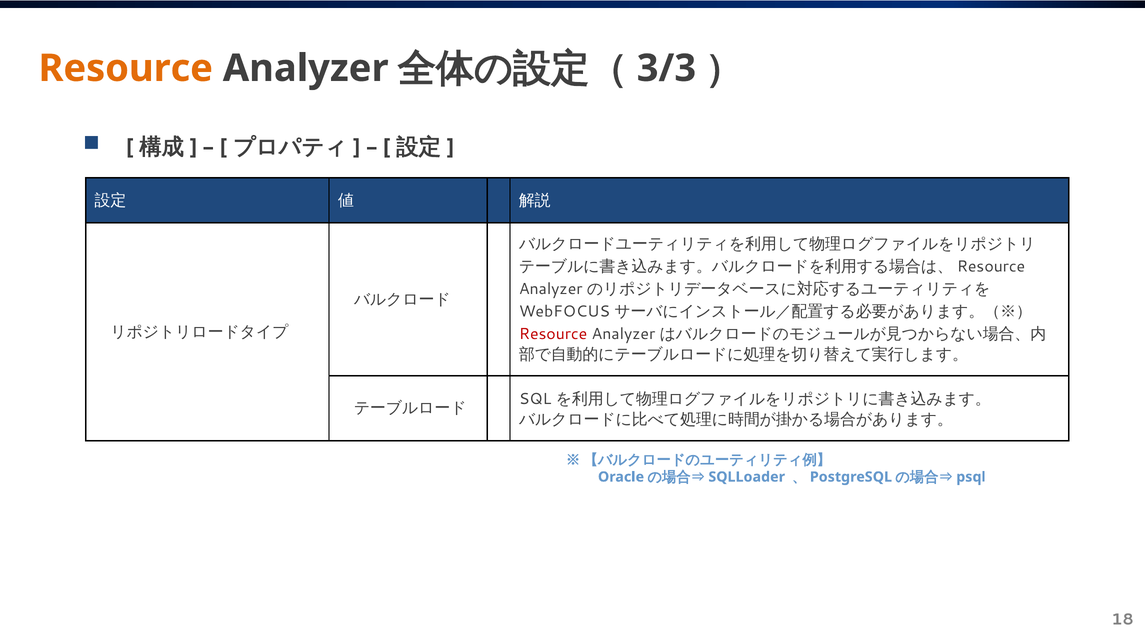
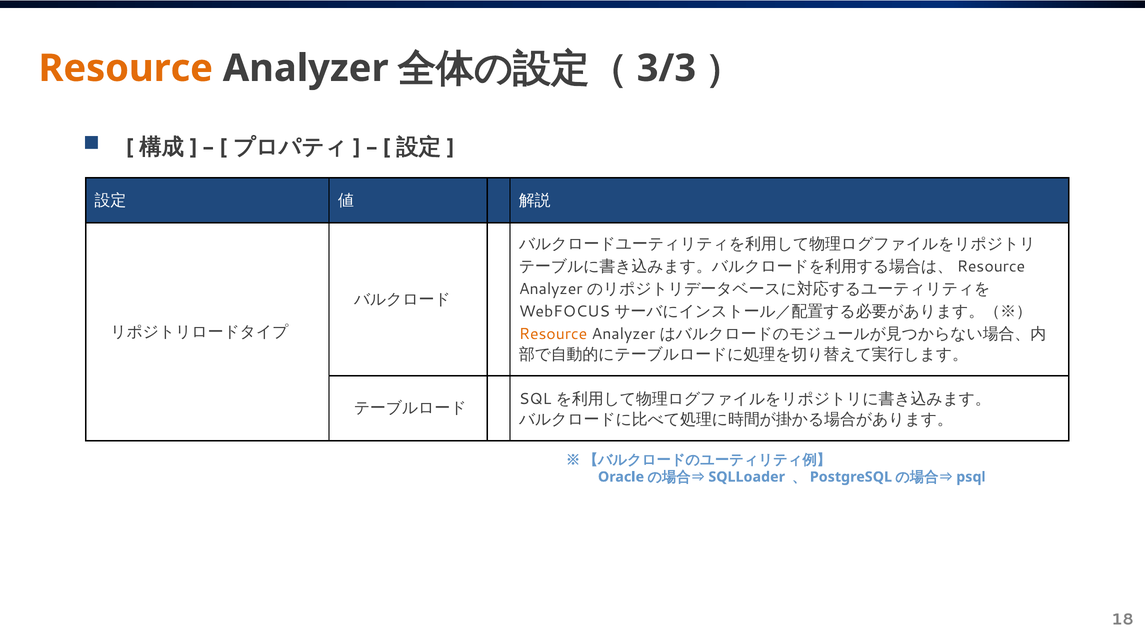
Resource colour: red -> orange (553, 334)
